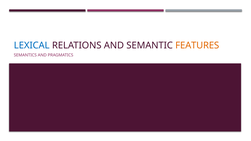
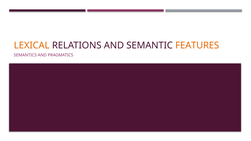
LEXICAL colour: blue -> orange (32, 45)
